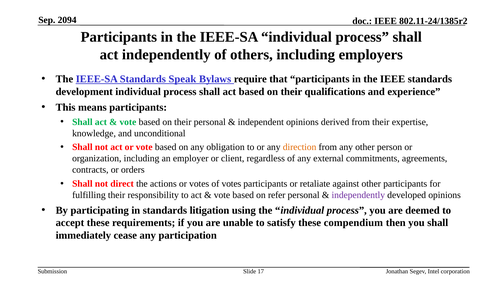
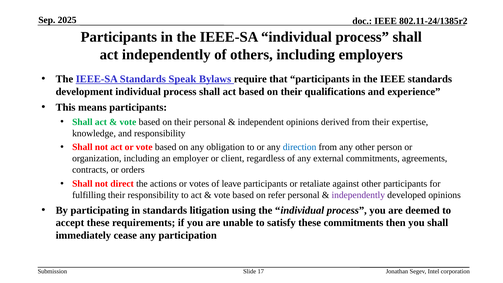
2094: 2094 -> 2025 (67, 20)
and unconditional: unconditional -> responsibility (160, 133)
direction colour: orange -> blue (300, 147)
of votes: votes -> leave (231, 184)
these compendium: compendium -> commitments (353, 223)
